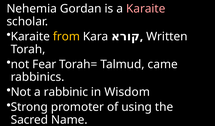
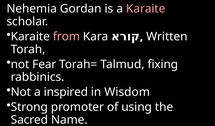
from colour: yellow -> pink (66, 37)
came: came -> fixing (163, 64)
rabbinic: rabbinic -> inspired (66, 92)
